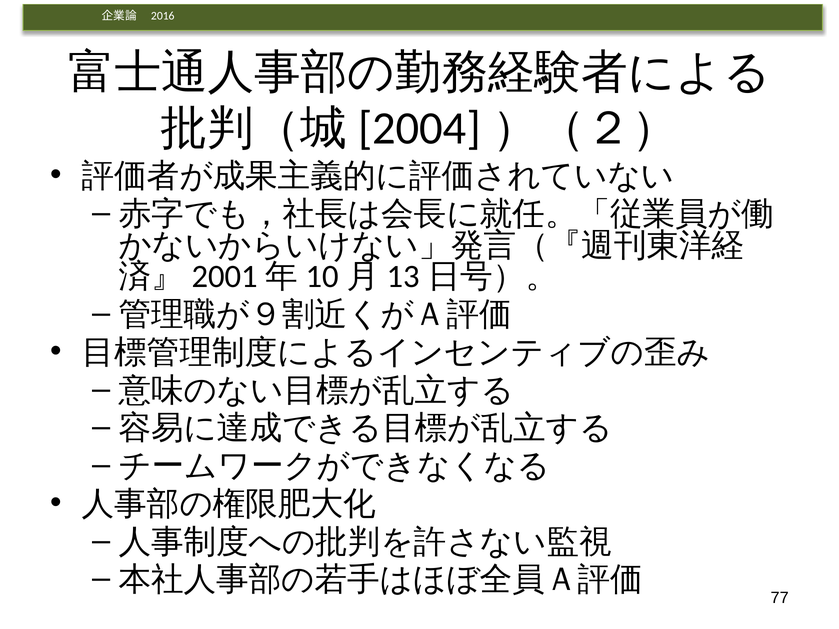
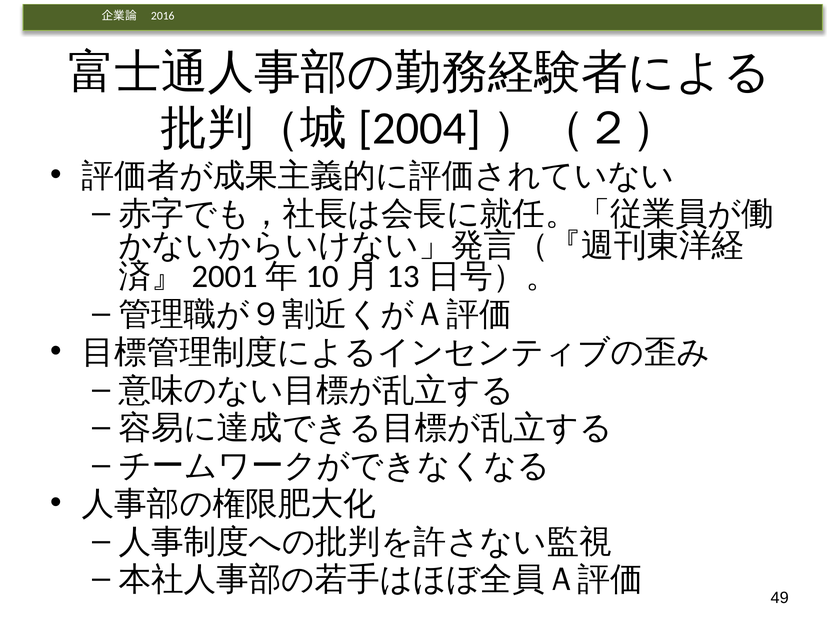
77: 77 -> 49 (780, 598)
